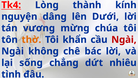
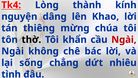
Dưới: Dưới -> Khao (106, 16)
vương: vương -> thiêng (39, 28)
thờ colour: orange -> black (31, 39)
